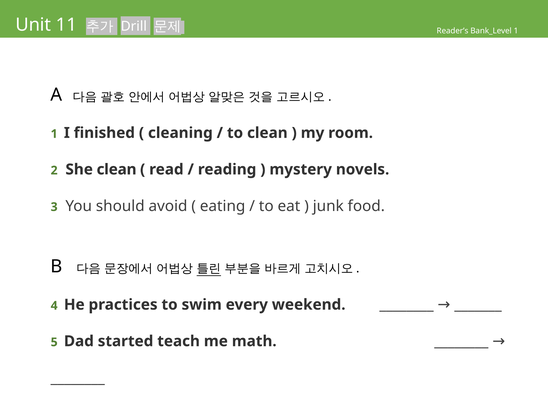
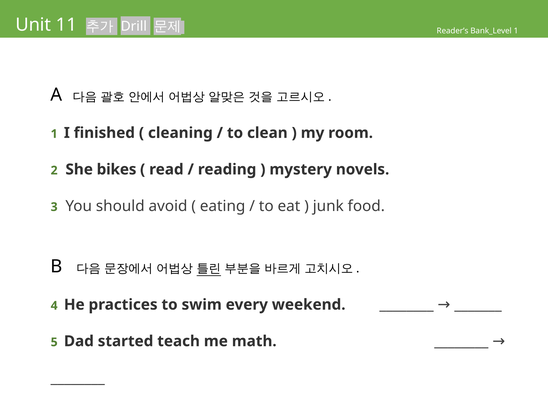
She clean: clean -> bikes (117, 169)
